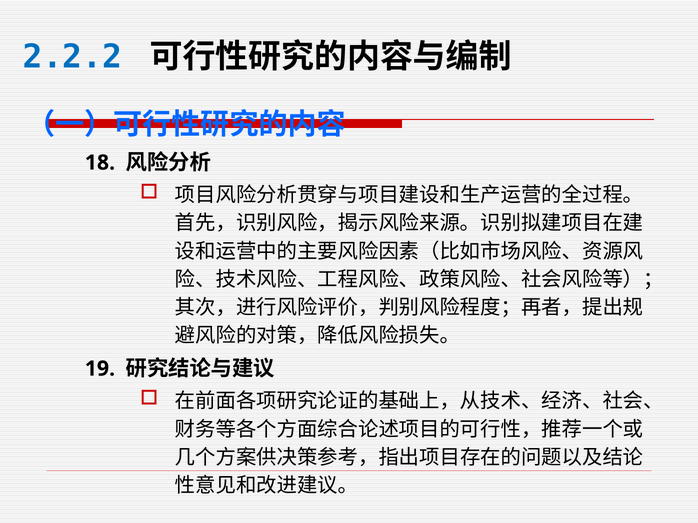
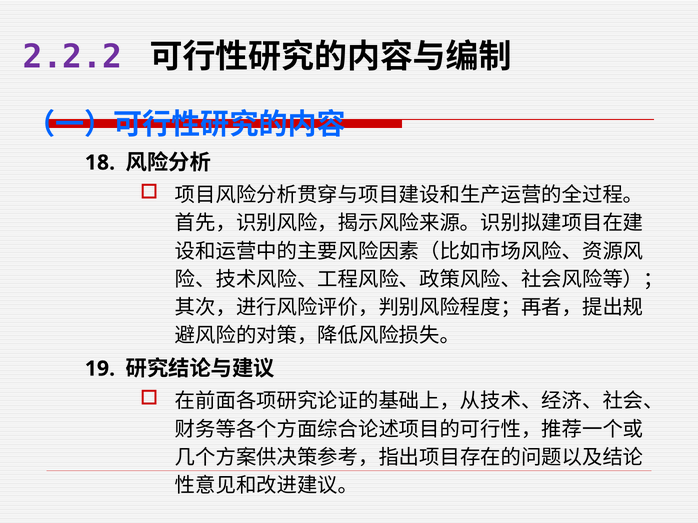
2.2.2 colour: blue -> purple (72, 57)
